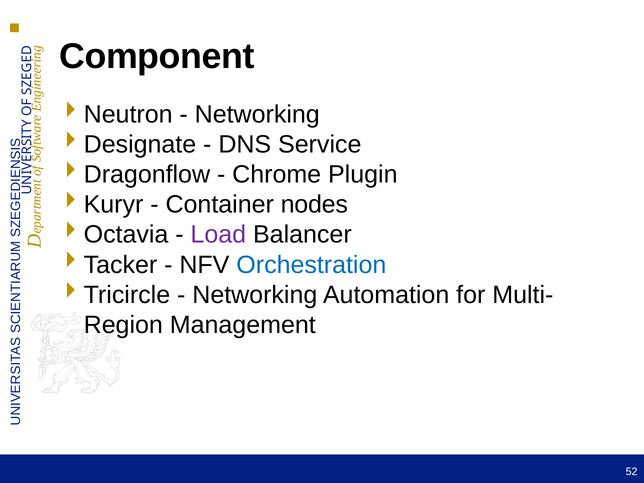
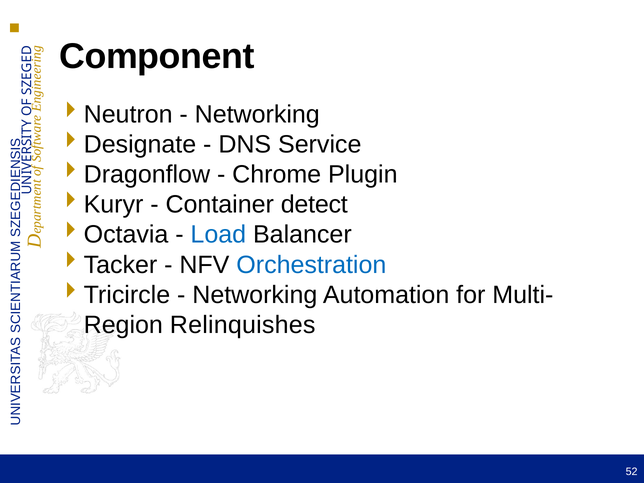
nodes: nodes -> detect (314, 205)
Load colour: purple -> blue (218, 235)
Management: Management -> Relinquishes (243, 325)
